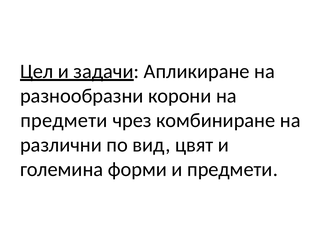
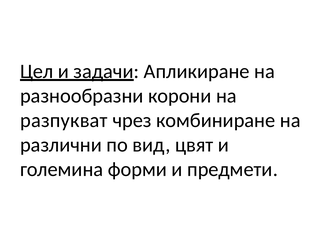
предмети: предмети -> разпукват (64, 120)
